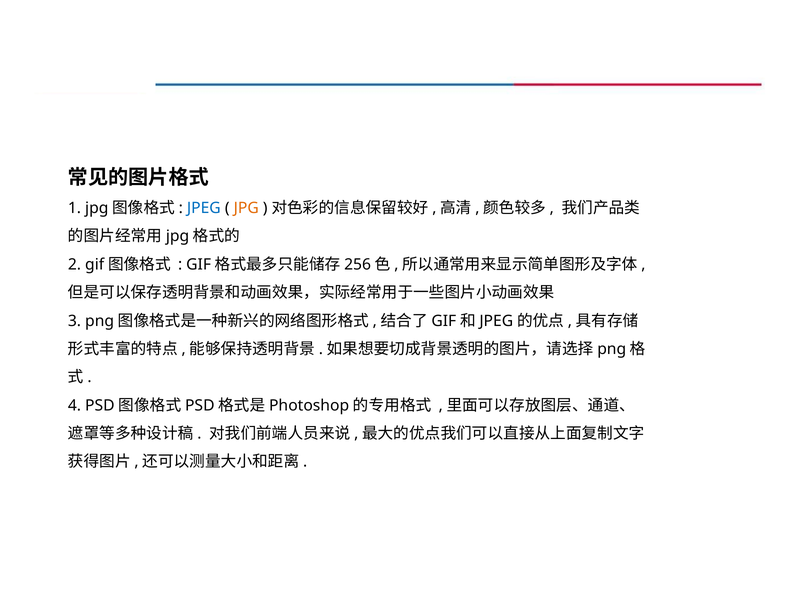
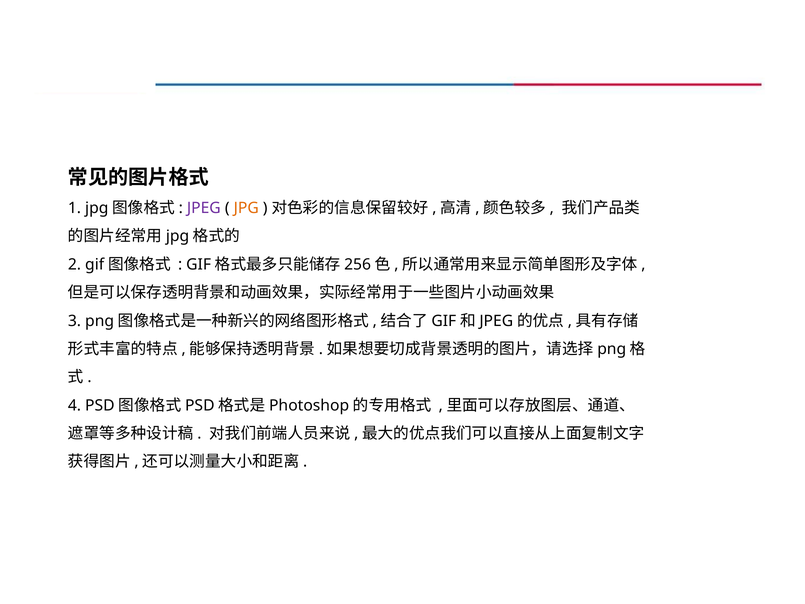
JPEG colour: blue -> purple (204, 208)
